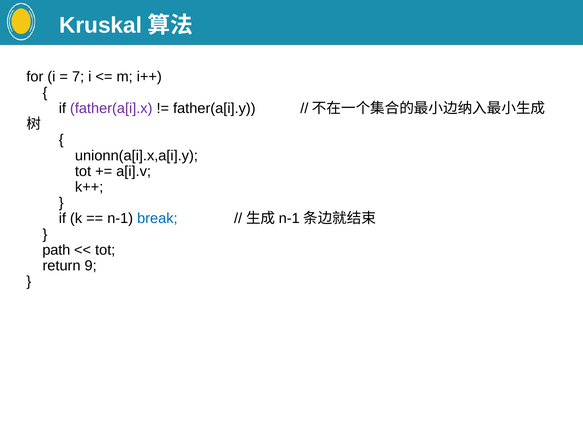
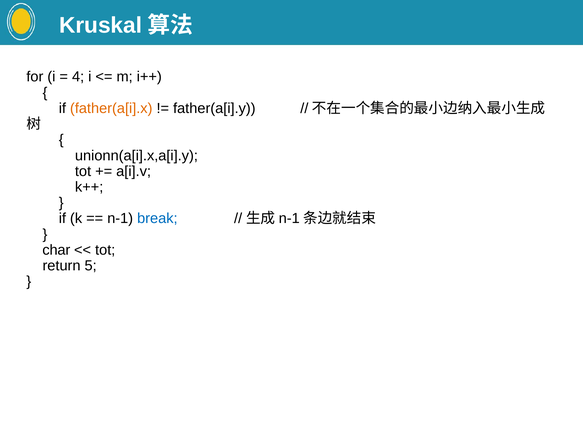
7: 7 -> 4 (78, 77)
father(a[i].x colour: purple -> orange (111, 108)
path: path -> char (56, 250)
9: 9 -> 5 (91, 266)
